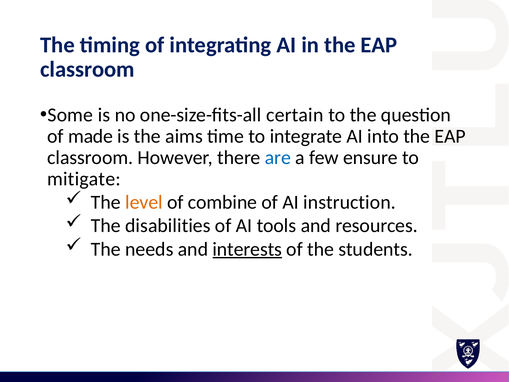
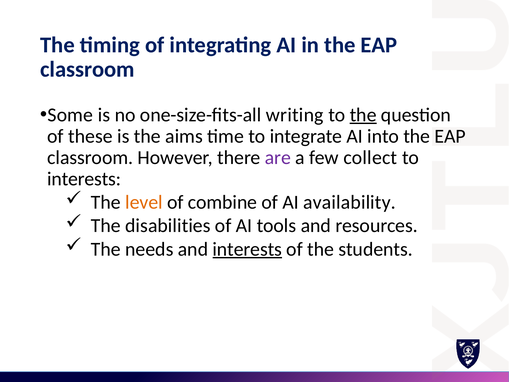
certain: certain -> writing (295, 115)
the underline: none -> present (363, 115)
made: made -> these (90, 136)
are colour: blue -> purple (278, 158)
ensure: ensure -> collect (370, 158)
mitigate: mitigate -> interests (84, 179)
instruction: instruction -> availability (350, 202)
